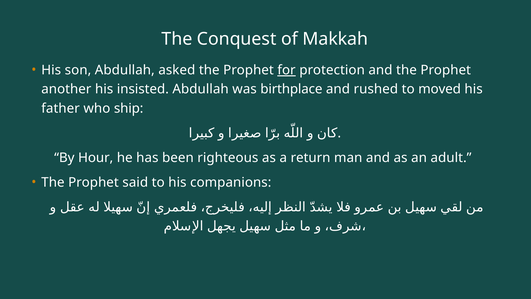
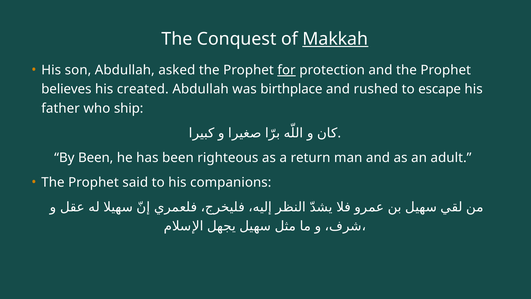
Makkah underline: none -> present (335, 39)
another: another -> believes (66, 89)
insisted: insisted -> created (143, 89)
moved: moved -> escape (440, 89)
By Hour: Hour -> Been (96, 158)
